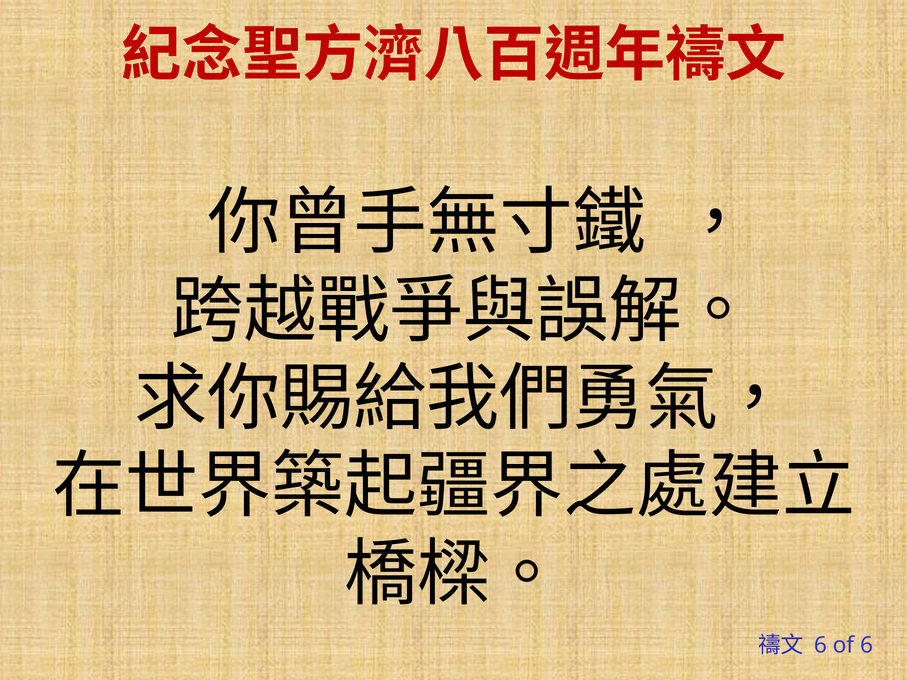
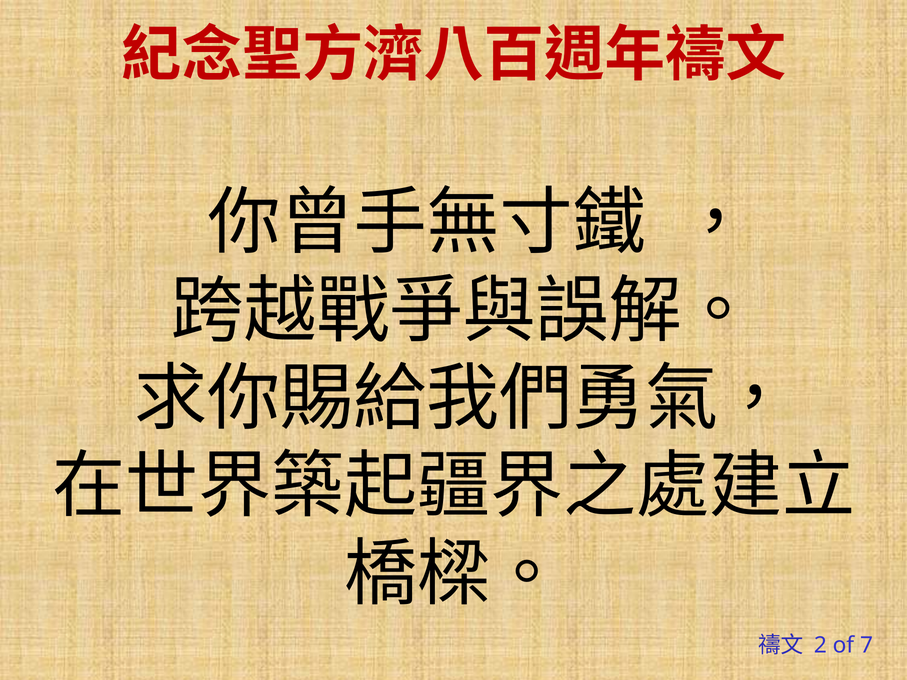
6: 6 -> 2 (820, 645)
of 6: 6 -> 7 (867, 645)
